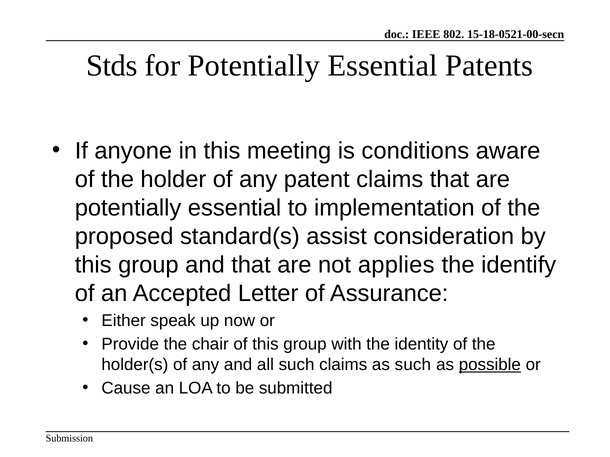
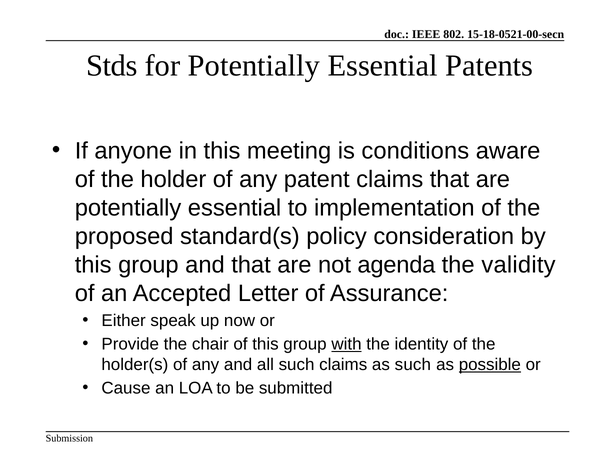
assist: assist -> policy (337, 237)
applies: applies -> agenda (396, 265)
identify: identify -> validity (519, 265)
with underline: none -> present (347, 345)
